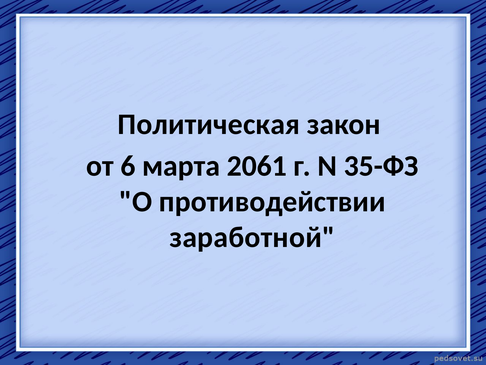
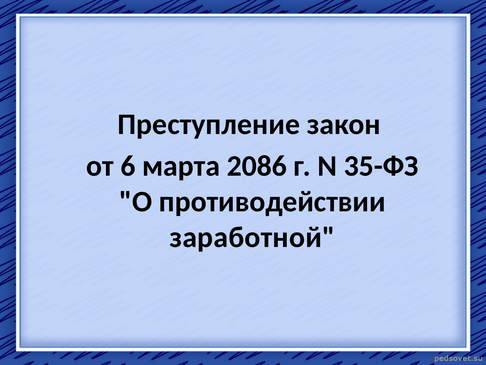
Политическая: Политическая -> Преступление (209, 124)
2061: 2061 -> 2086 (257, 166)
